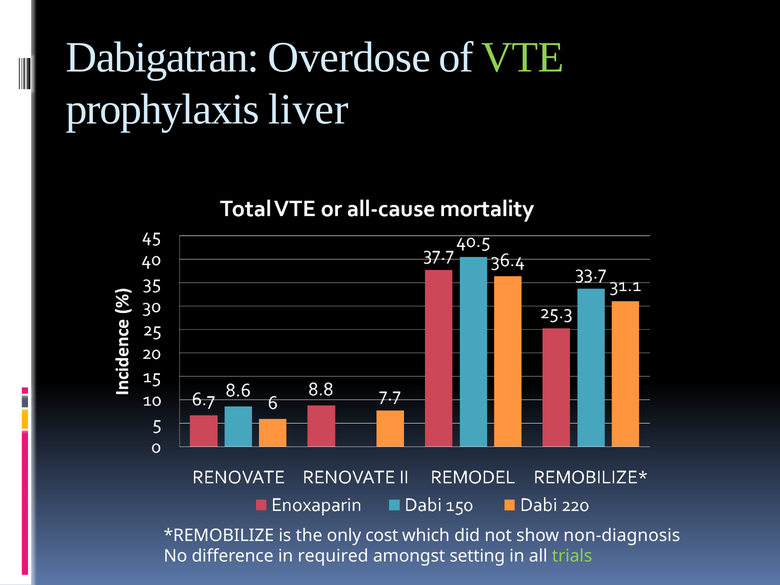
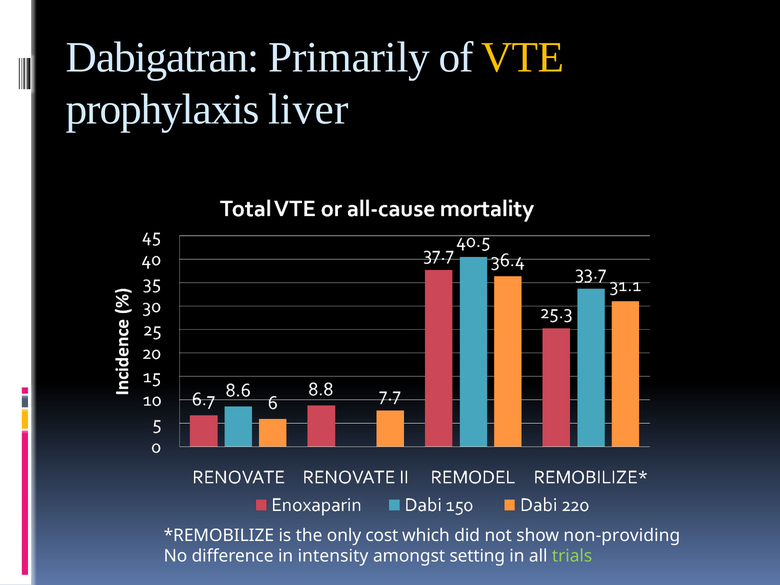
Overdose: Overdose -> Primarily (349, 58)
VTE colour: light green -> yellow (523, 58)
non-diagnosis: non-diagnosis -> non-providing (622, 535)
required: required -> intensity (333, 556)
